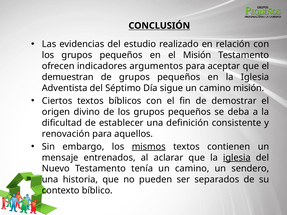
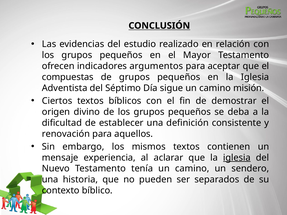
el Misión: Misión -> Mayor (197, 55)
demuestran: demuestran -> compuestas (68, 77)
mismos underline: present -> none (149, 147)
entrenados: entrenados -> experiencia (110, 158)
